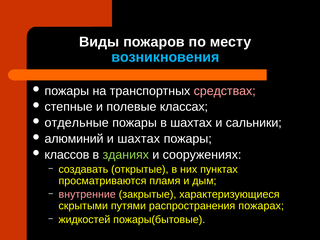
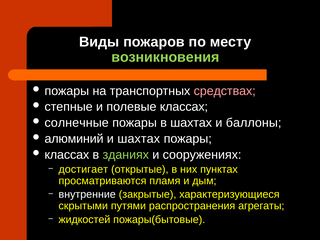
возникновения colour: light blue -> light green (165, 57)
отдельные: отдельные -> cолнечные (77, 123)
сальники: сальники -> баллоны (254, 123)
классов: классов -> классах (67, 155)
создавать: создавать -> достигает (83, 169)
внутренние colour: pink -> white (87, 194)
пожарах: пожарах -> агрегаты (261, 206)
